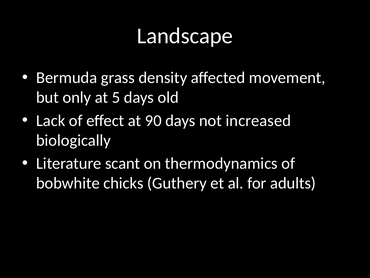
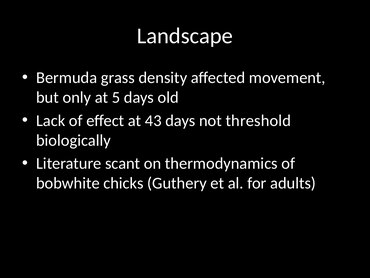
90: 90 -> 43 (153, 120)
increased: increased -> threshold (258, 120)
